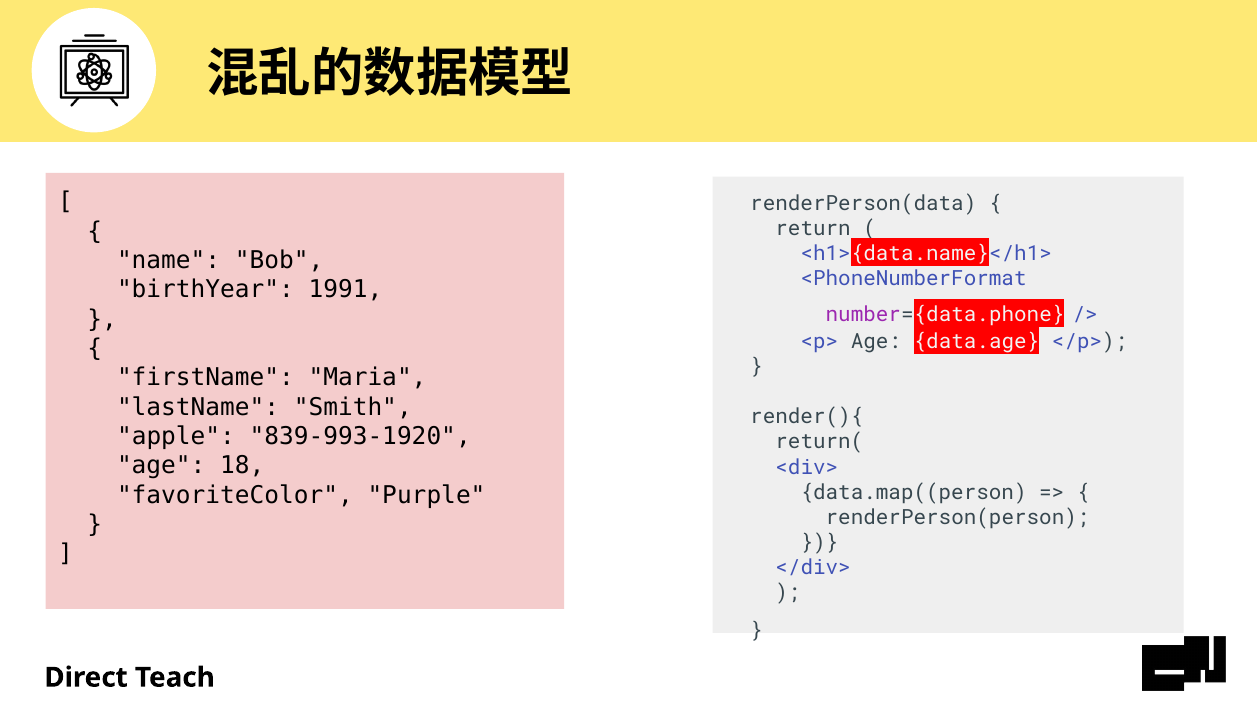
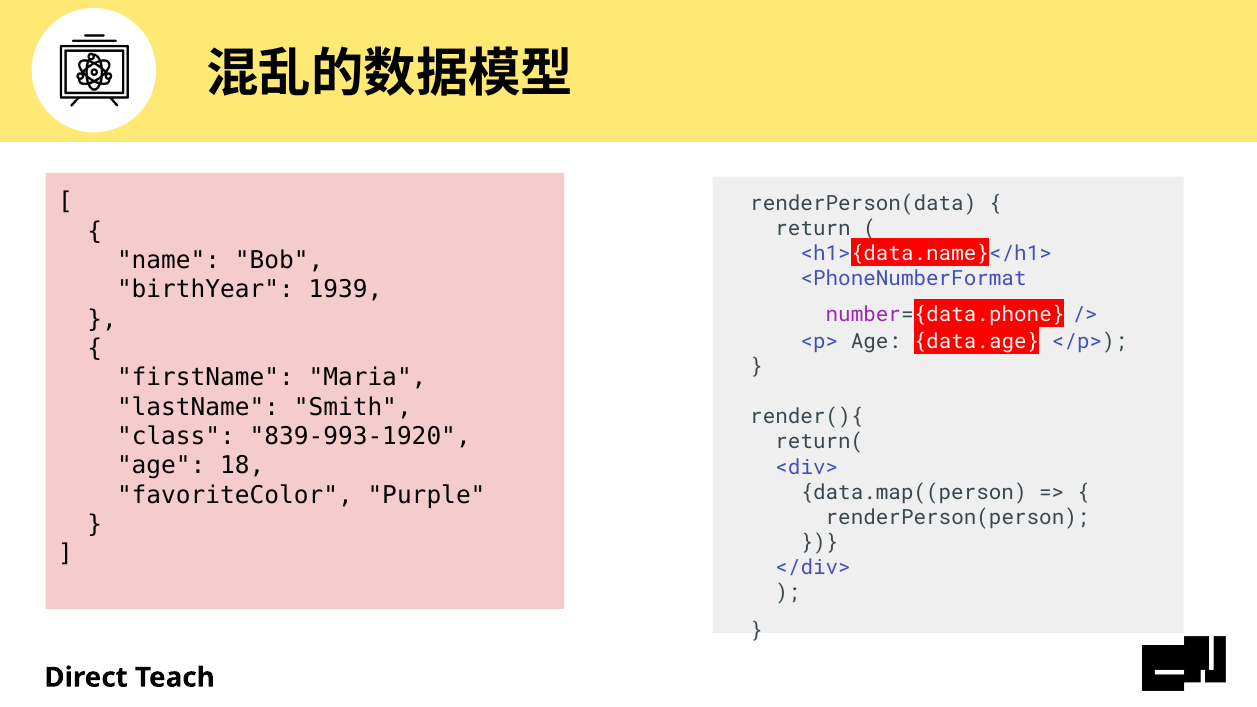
1991: 1991 -> 1939 (345, 290)
apple: apple -> class (176, 437)
